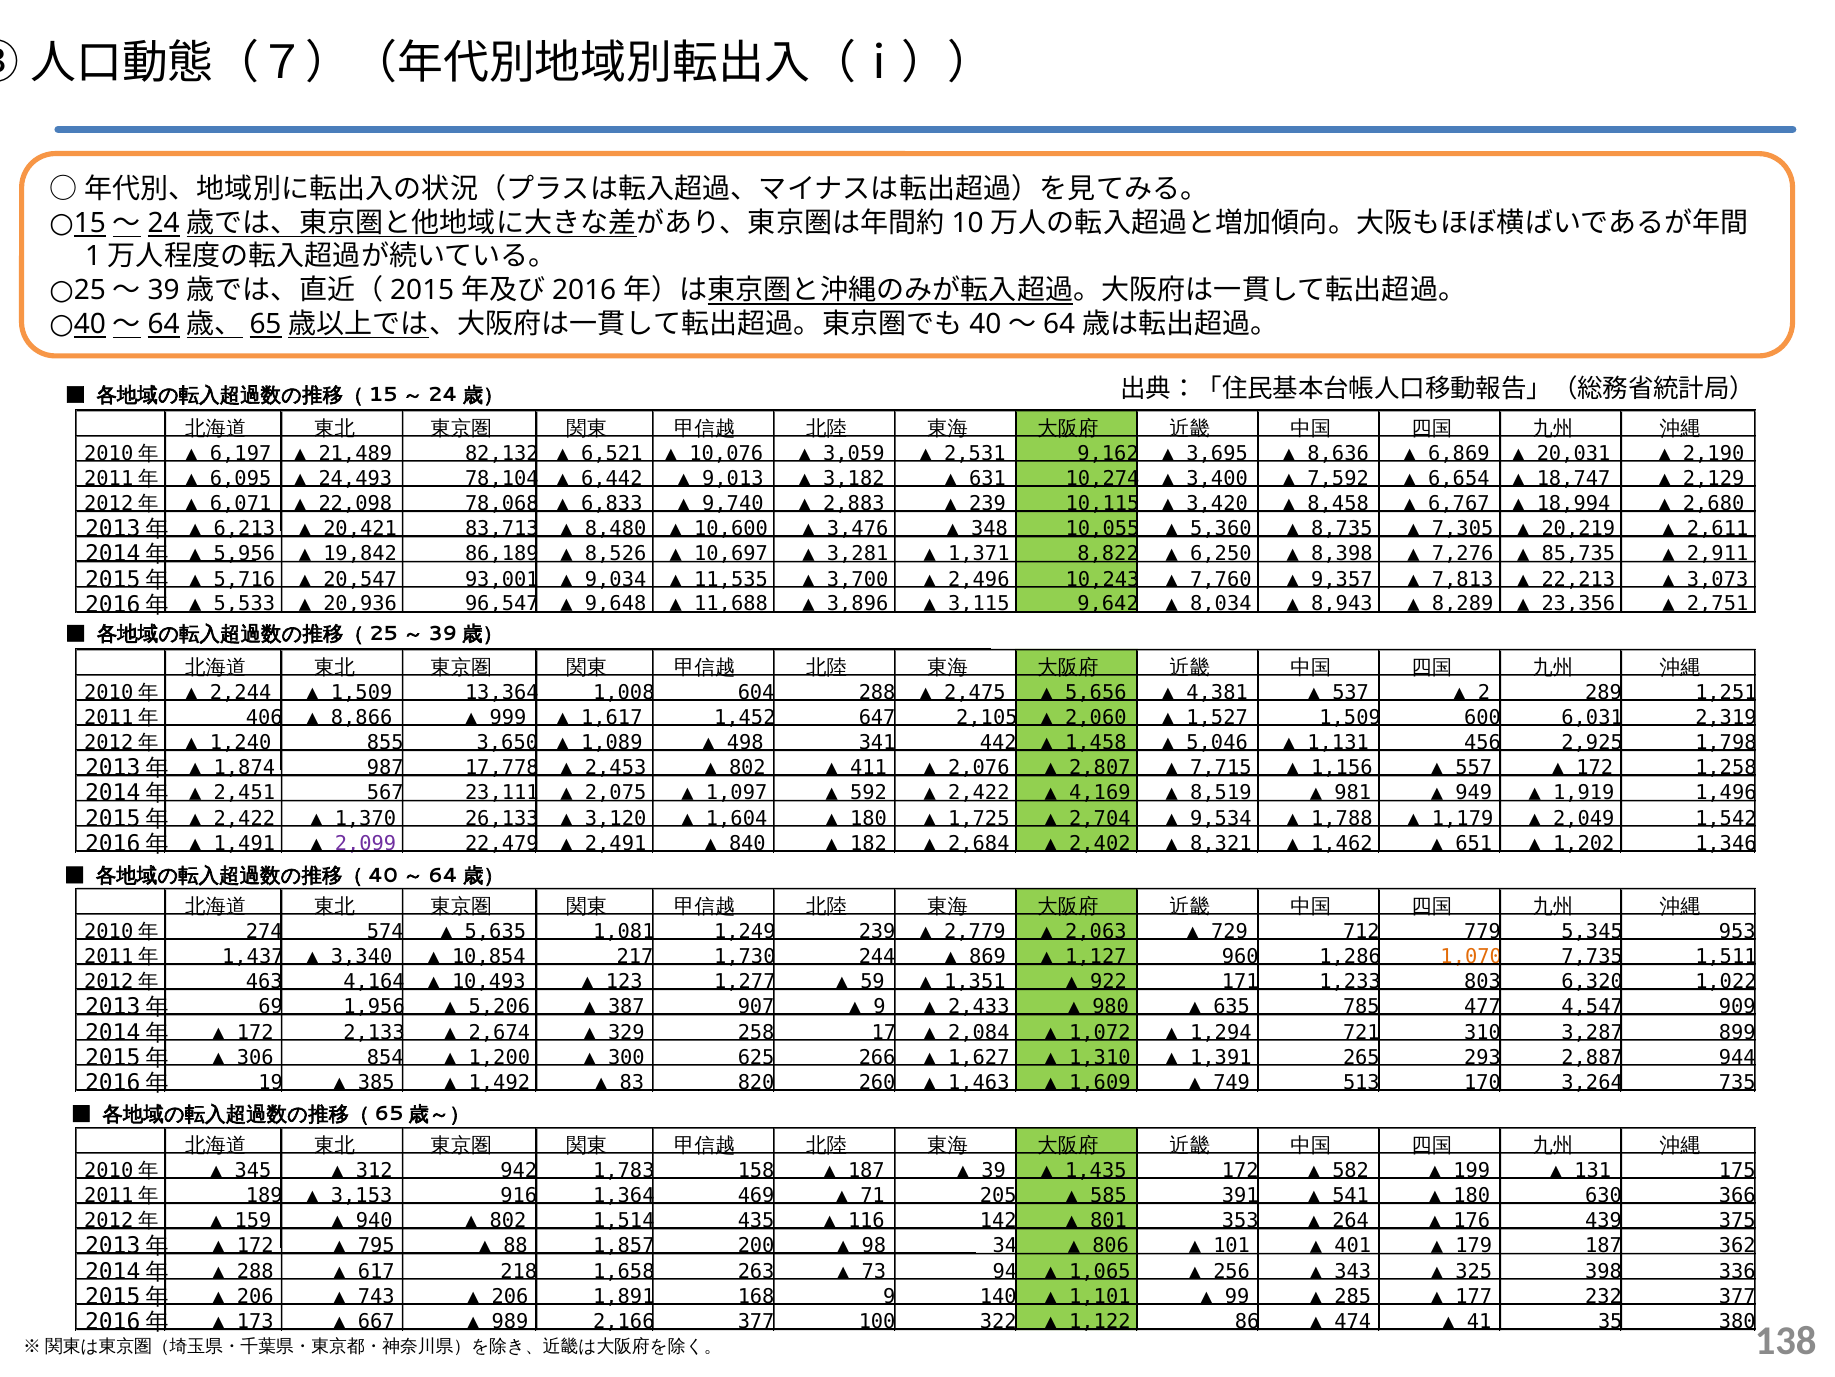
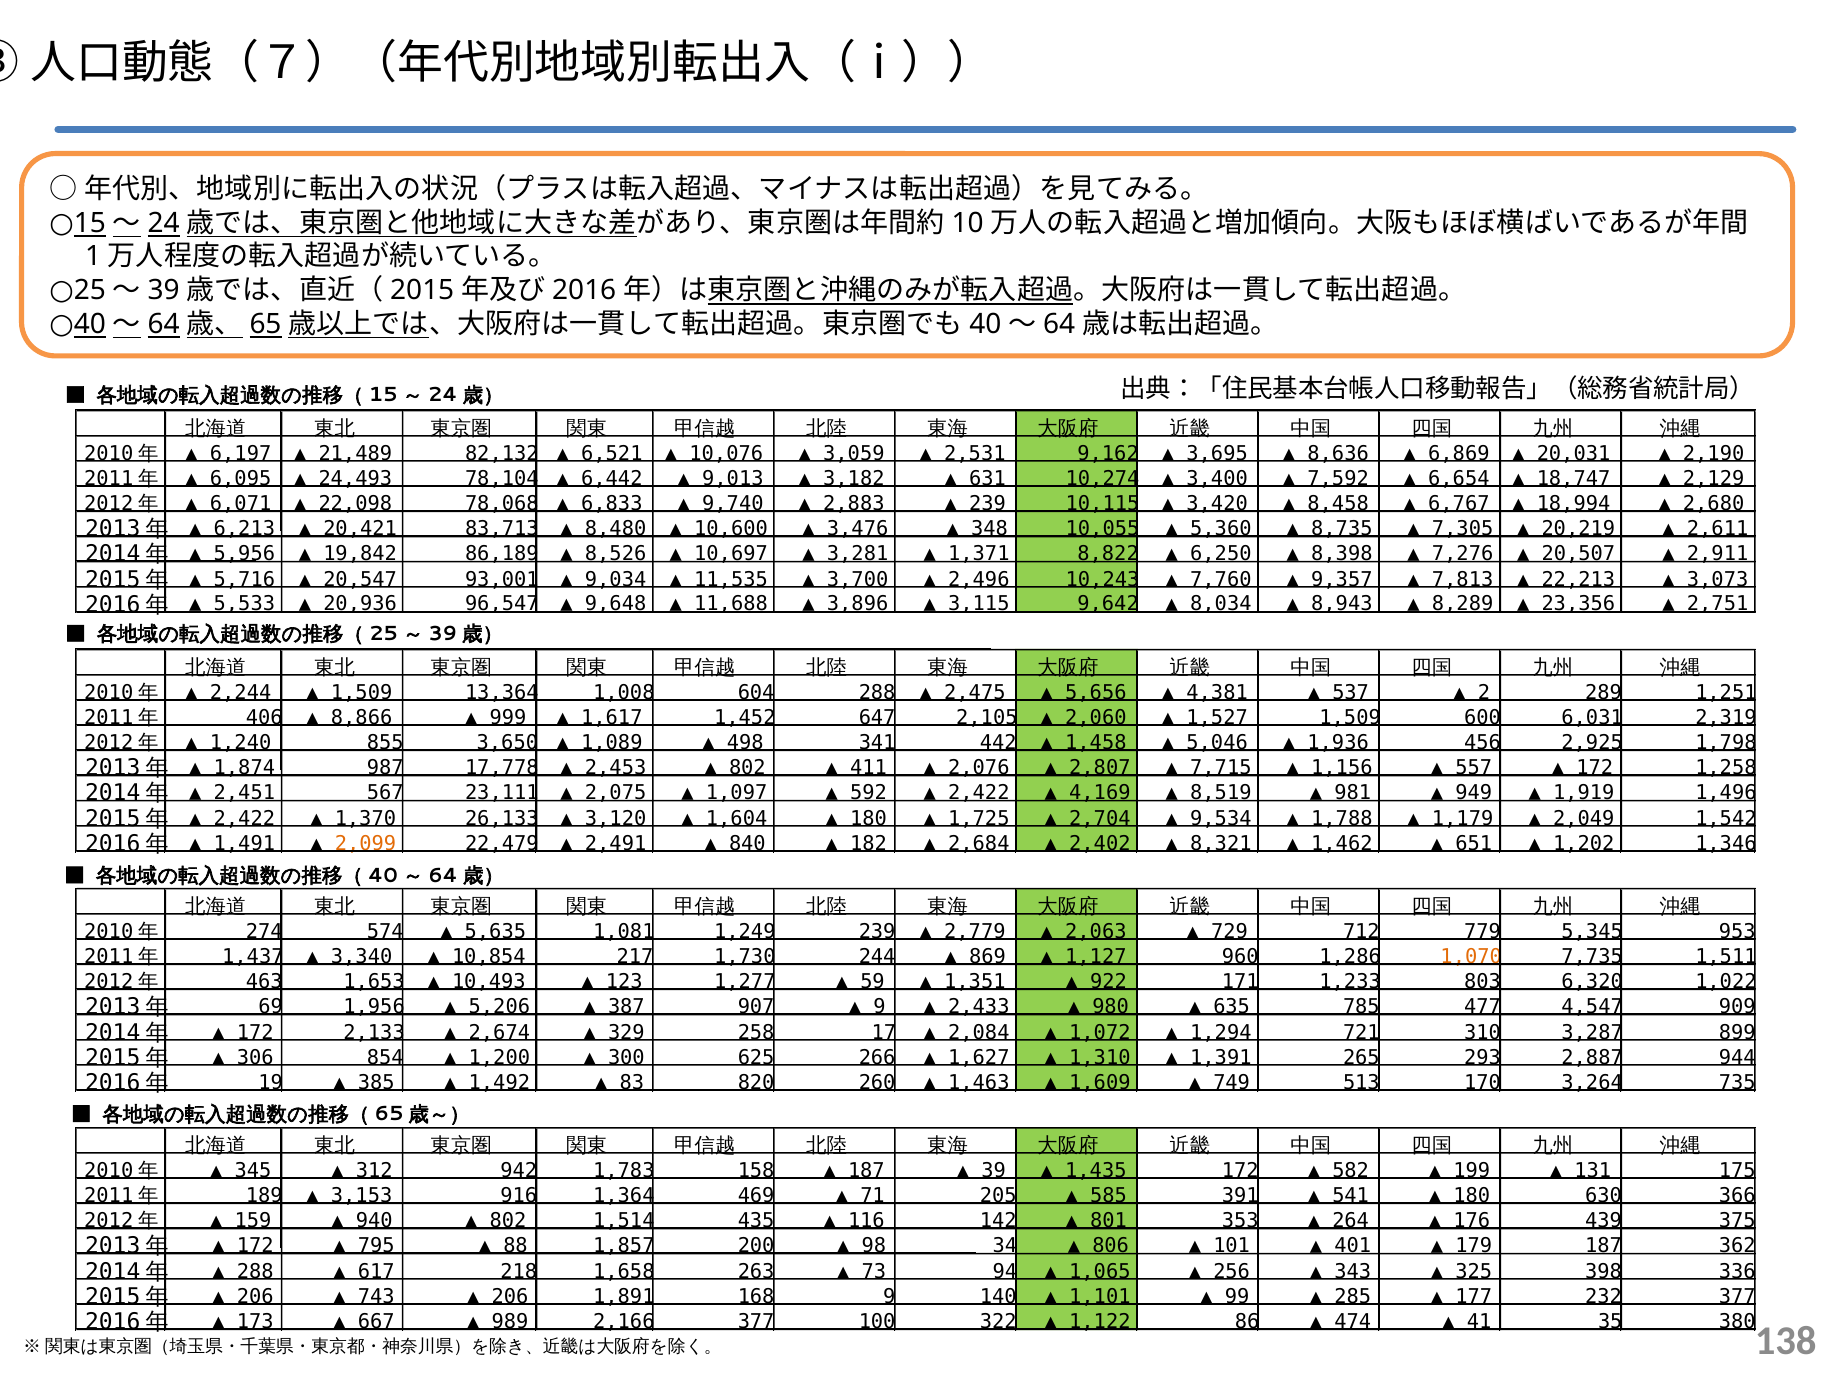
85,735: 85,735 -> 20,507 (1578, 554)
1,131: 1,131 -> 1,936 (1338, 742)
2,099 colour: purple -> orange (365, 843)
4,164: 4,164 -> 1,653 (374, 981)
